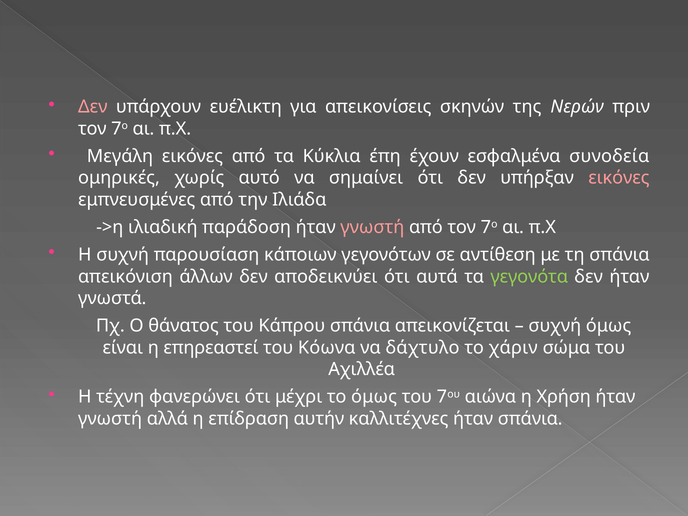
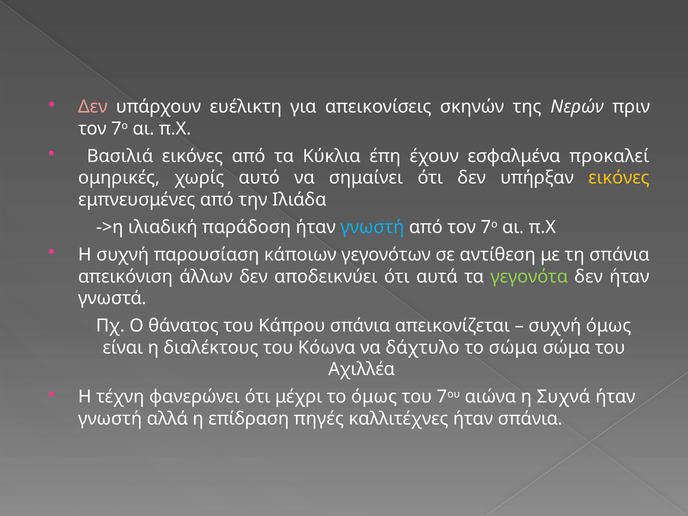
Μεγάλη: Μεγάλη -> Βασιλιά (120, 156)
συνοδεία: συνοδεία -> προκαλεί (609, 156)
εικόνες colour: pink -> yellow (619, 178)
γνωστή colour: pink -> light blue (372, 227)
επηρεαστεί: επηρεαστεί -> διαλέκτους (211, 348)
το χάριν: χάριν -> σώμα (513, 348)
Χρήση: Χρήση -> Συχνά (564, 397)
αυτήν: αυτήν -> πηγές (319, 419)
